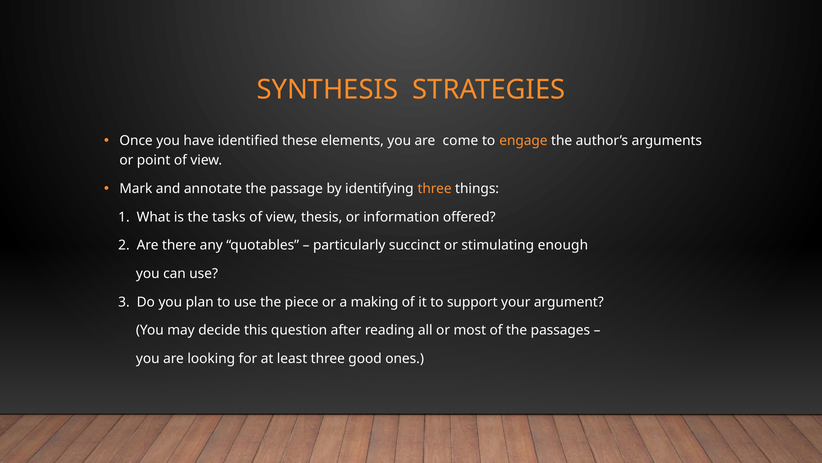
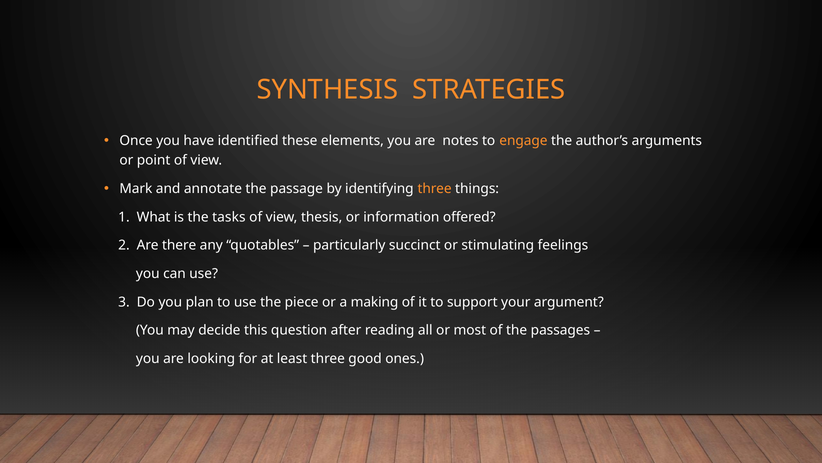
come: come -> notes (460, 141)
enough: enough -> feelings (563, 245)
